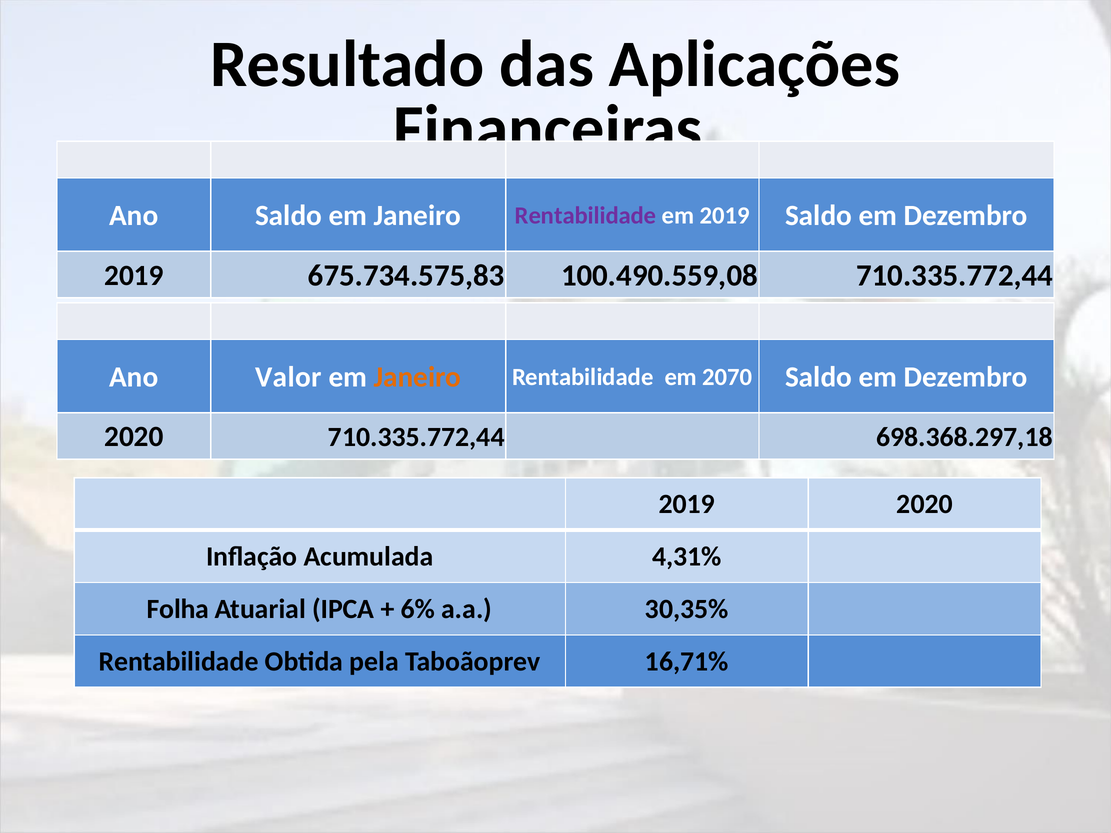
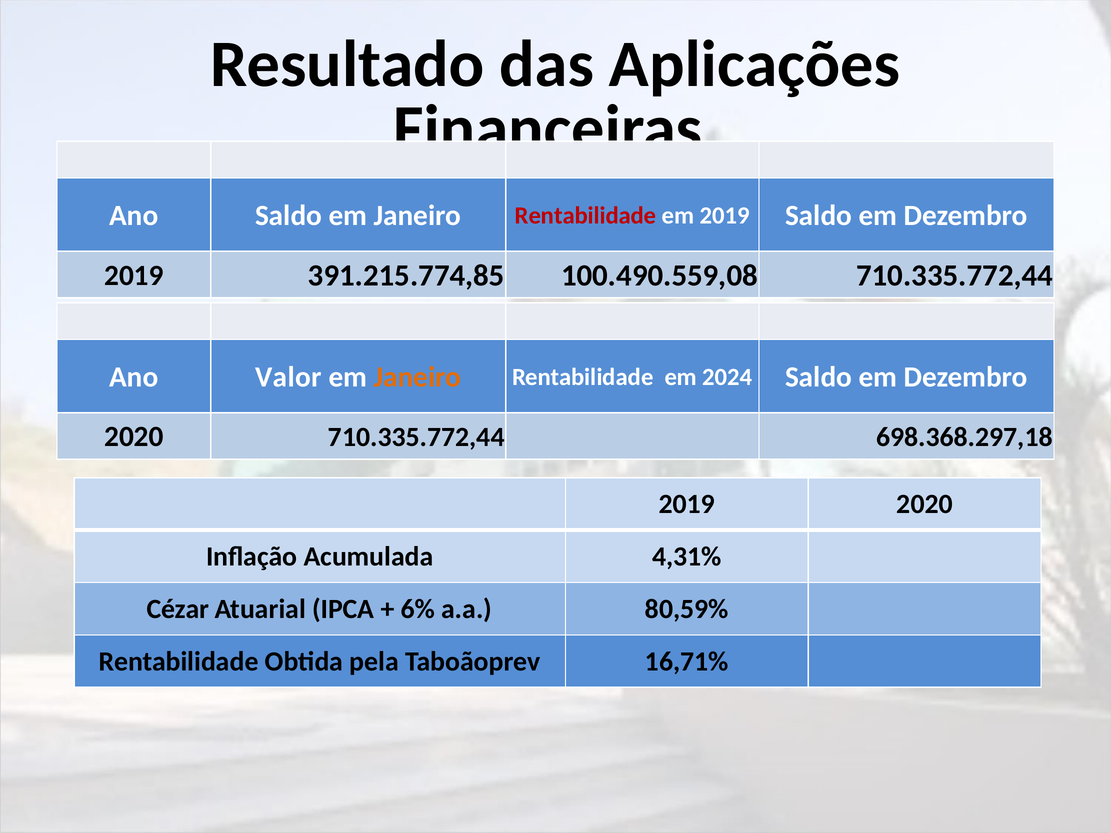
Rentabilidade colour: purple -> red (586, 216)
675.734.575,83: 675.734.575,83 -> 391.215.774,85 (406, 276)
2070: 2070 -> 2024 (727, 377)
Folha: Folha -> Cézar (178, 609)
30,35%: 30,35% -> 80,59% (687, 609)
